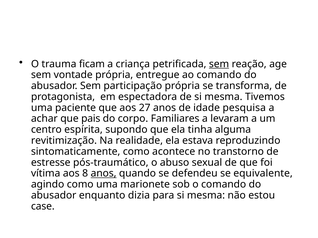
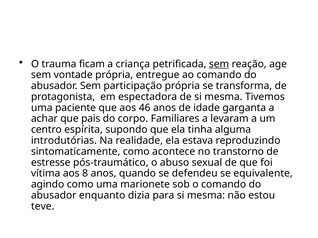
27: 27 -> 46 (145, 108)
pesquisa: pesquisa -> garganta (244, 108)
revitimização: revitimização -> introdutórias (64, 141)
anos underline: present -> none (104, 174)
case: case -> teve (43, 207)
